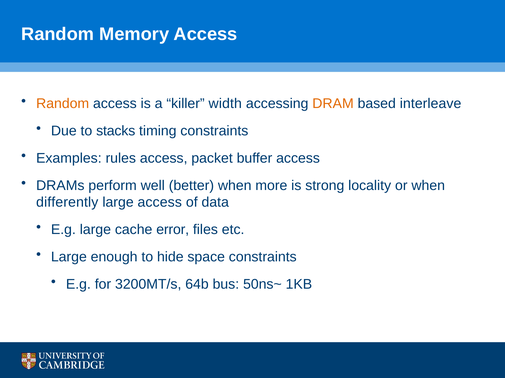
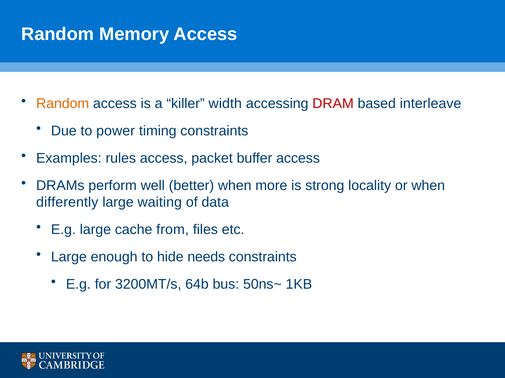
DRAM colour: orange -> red (333, 104)
stacks: stacks -> power (116, 131)
large access: access -> waiting (160, 203)
error: error -> from (173, 230)
space: space -> needs (206, 257)
